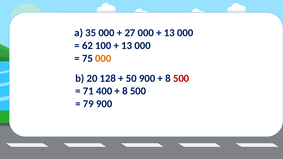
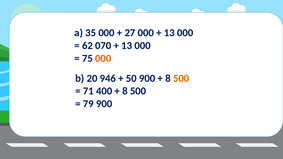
100: 100 -> 070 (103, 46)
128: 128 -> 946 (108, 78)
500 colour: red -> orange (181, 78)
